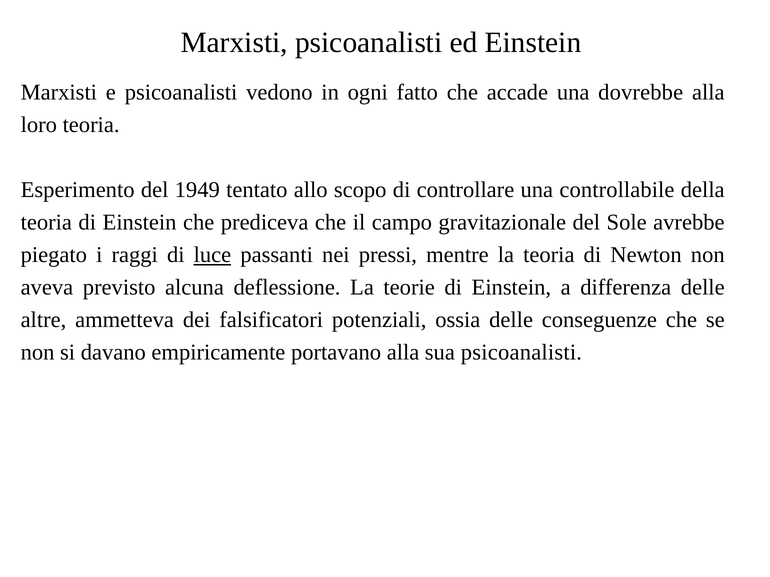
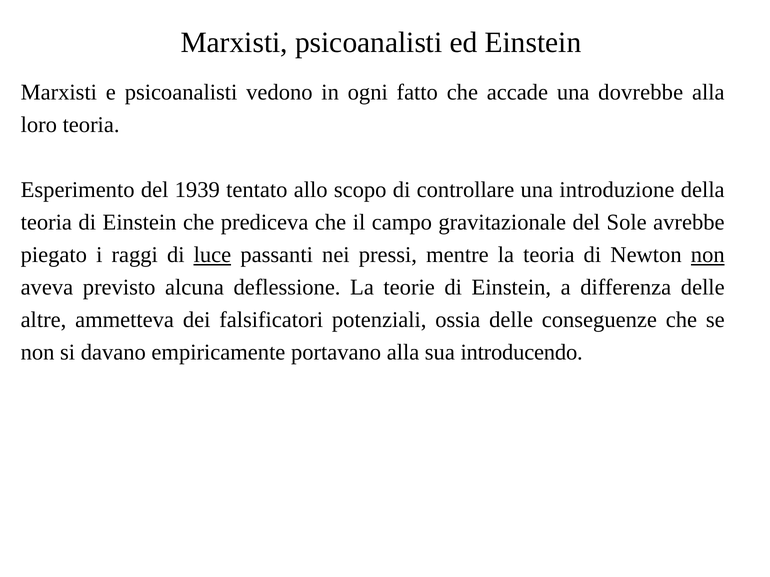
1949: 1949 -> 1939 (197, 190)
controllabile: controllabile -> introduzione (617, 190)
non underline: none -> present (708, 255)
sua psicoanalisti: psicoanalisti -> introducendo (522, 353)
